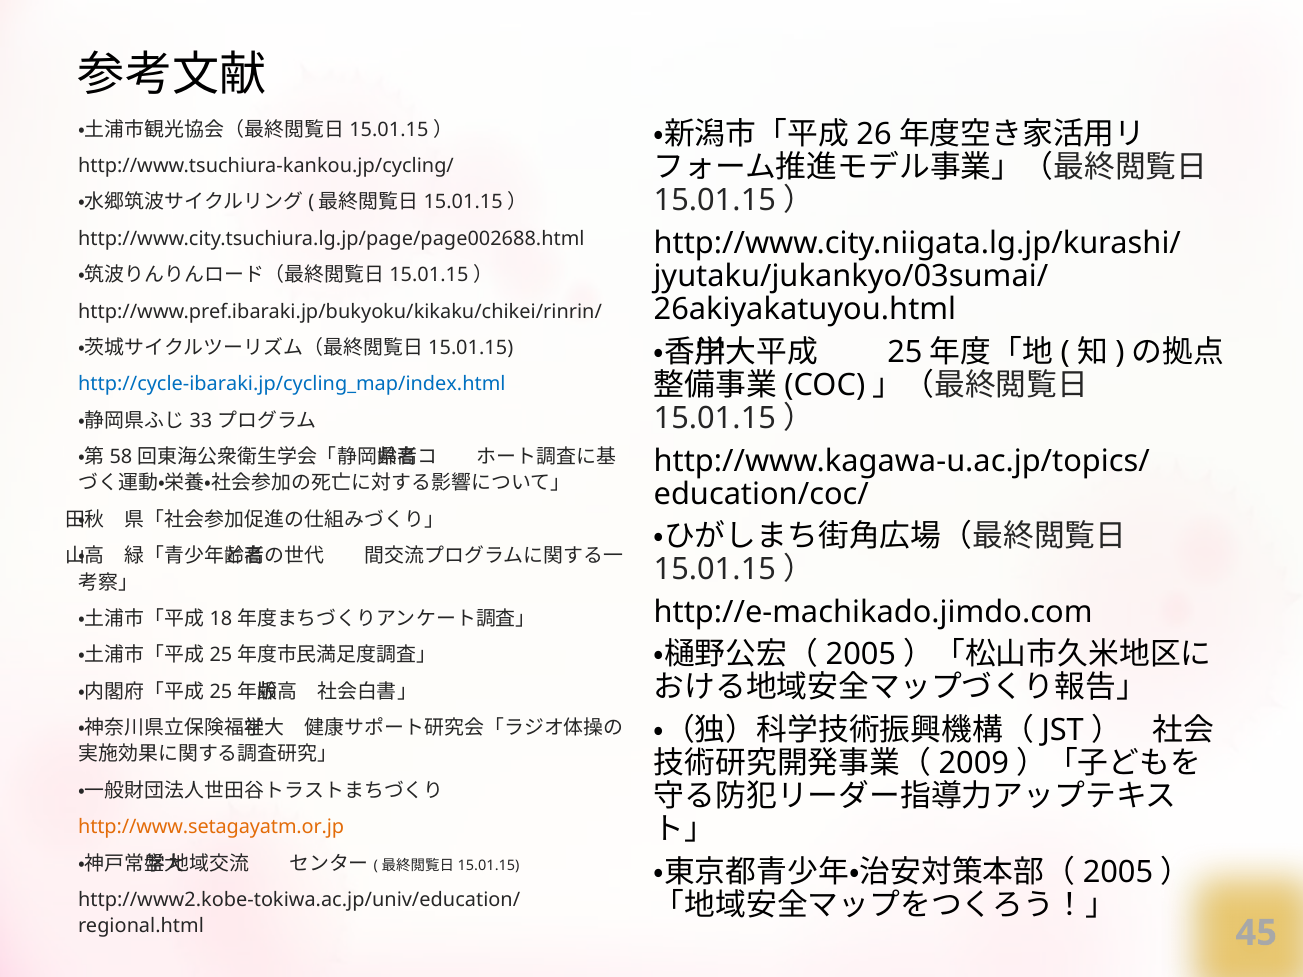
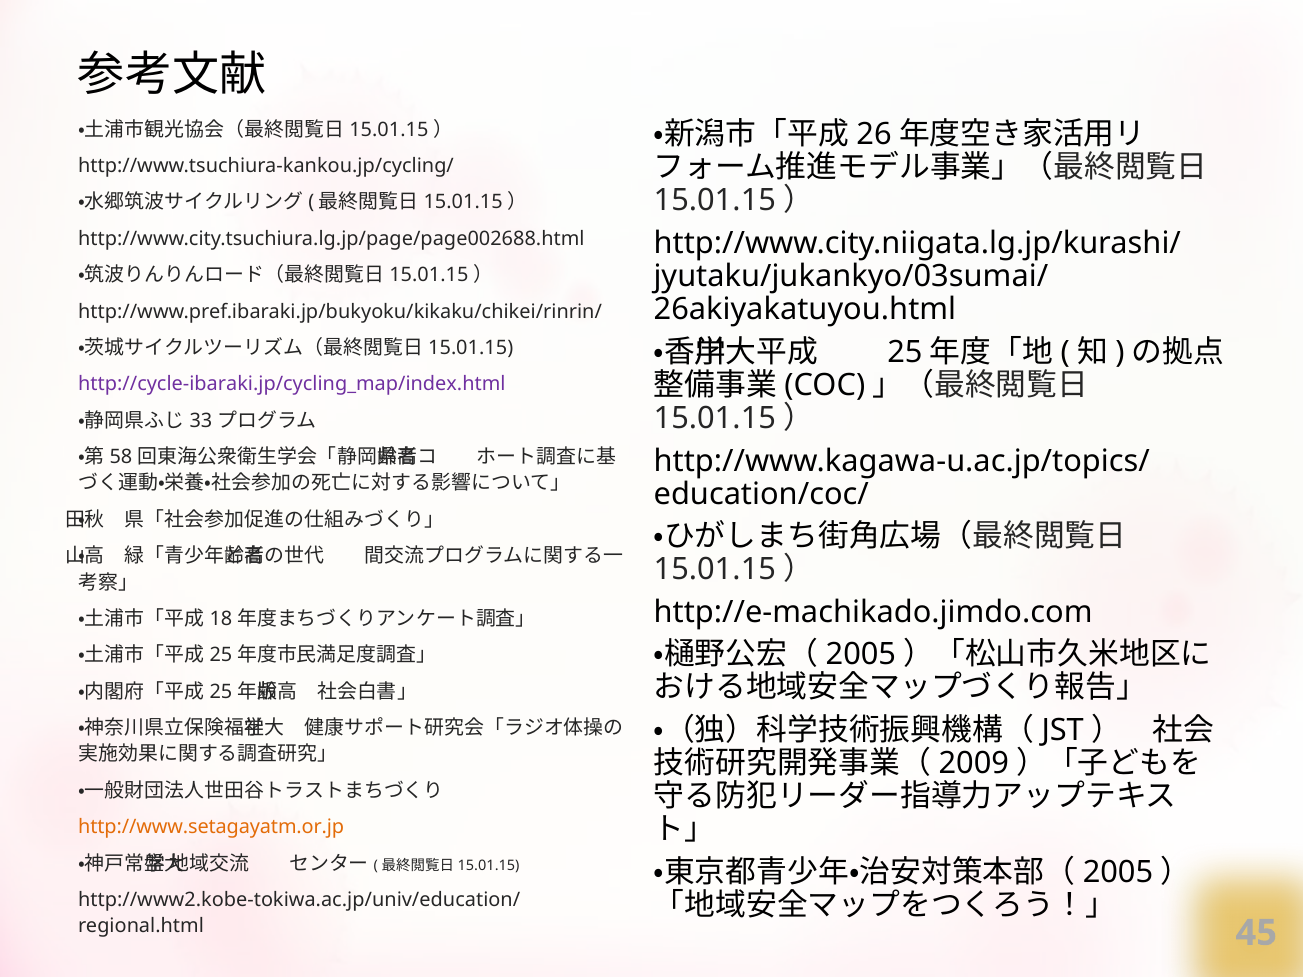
http://cycle-ibaraki.jp/cycling_map/index.html colour: blue -> purple (292, 384)
